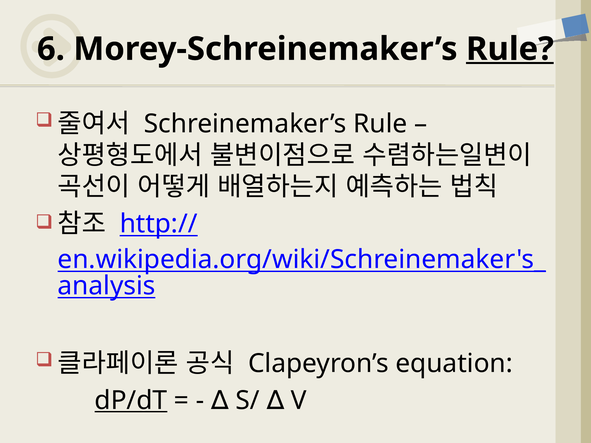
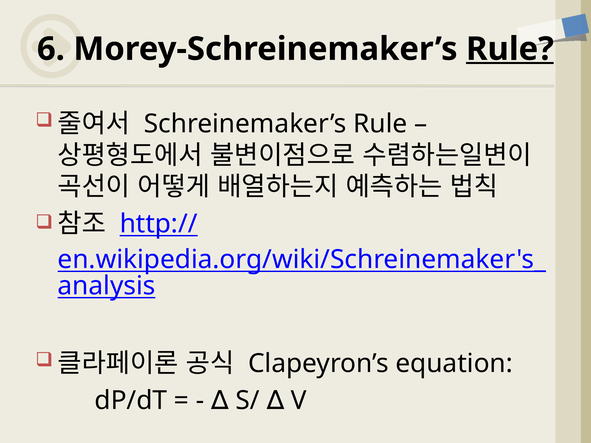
dP/dT underline: present -> none (131, 401)
